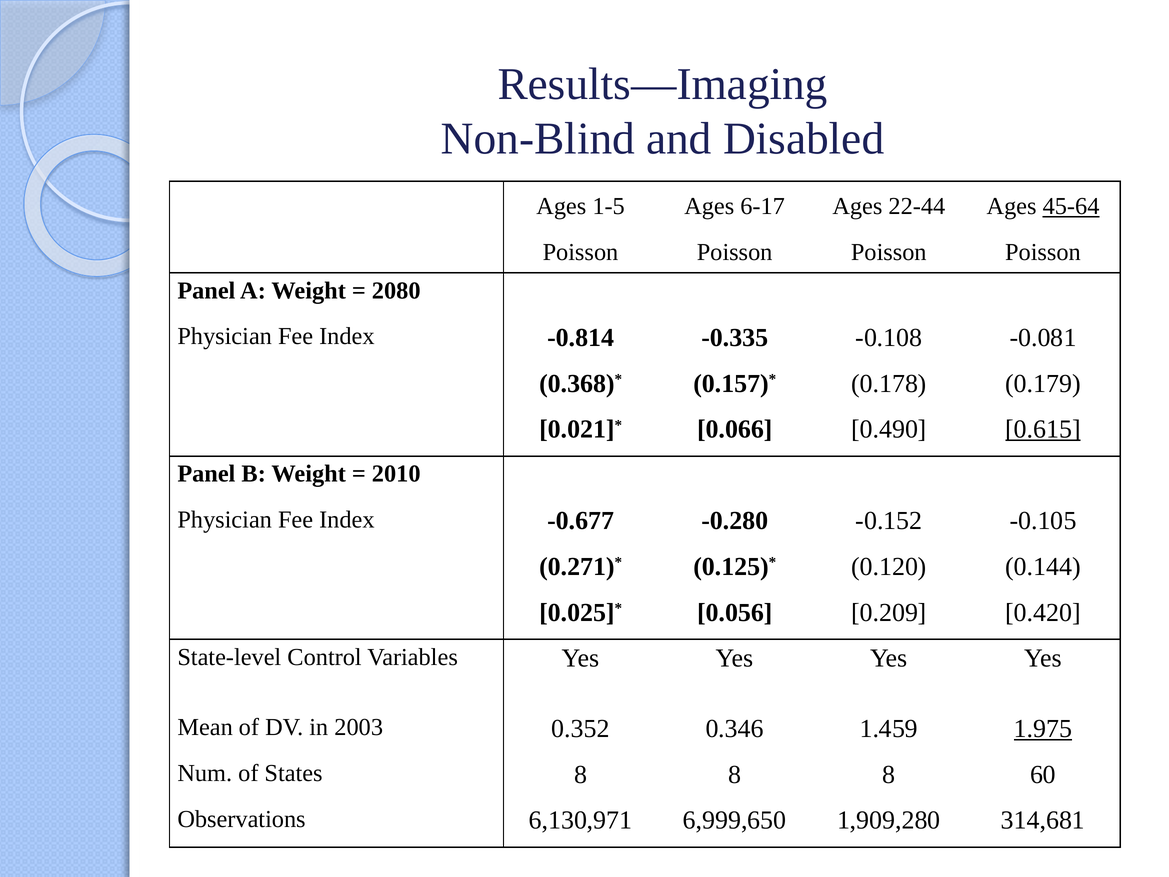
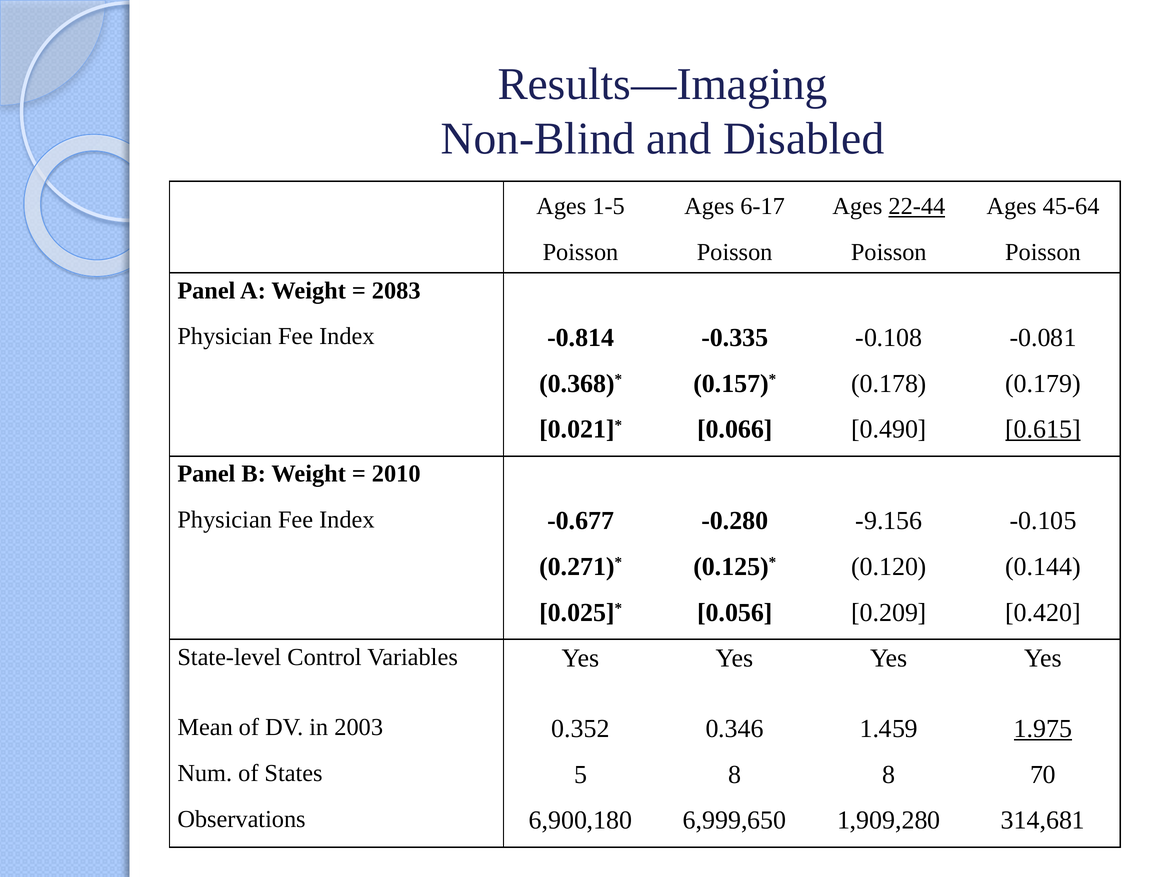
22-44 underline: none -> present (917, 206)
45-64 underline: present -> none (1071, 206)
2080: 2080 -> 2083 (396, 290)
-0.152: -0.152 -> -9.156 (889, 521)
States 8: 8 -> 5 (581, 774)
60: 60 -> 70 (1043, 774)
6,130,971: 6,130,971 -> 6,900,180 (580, 820)
